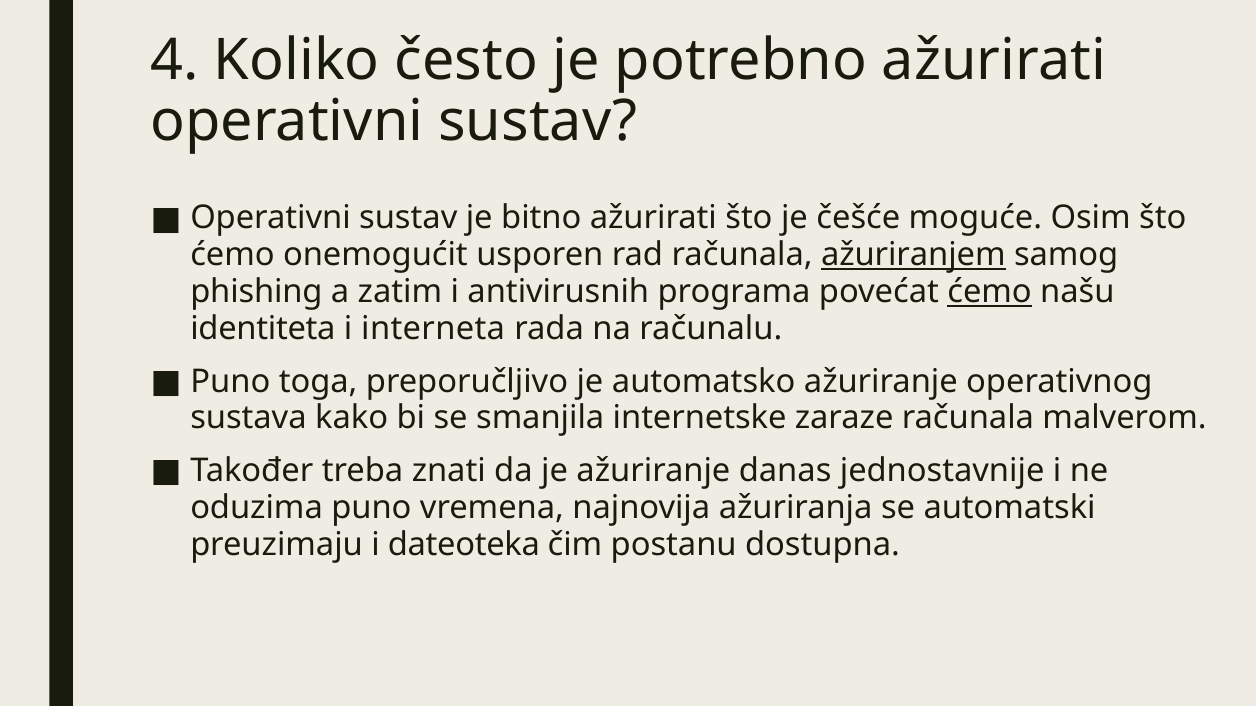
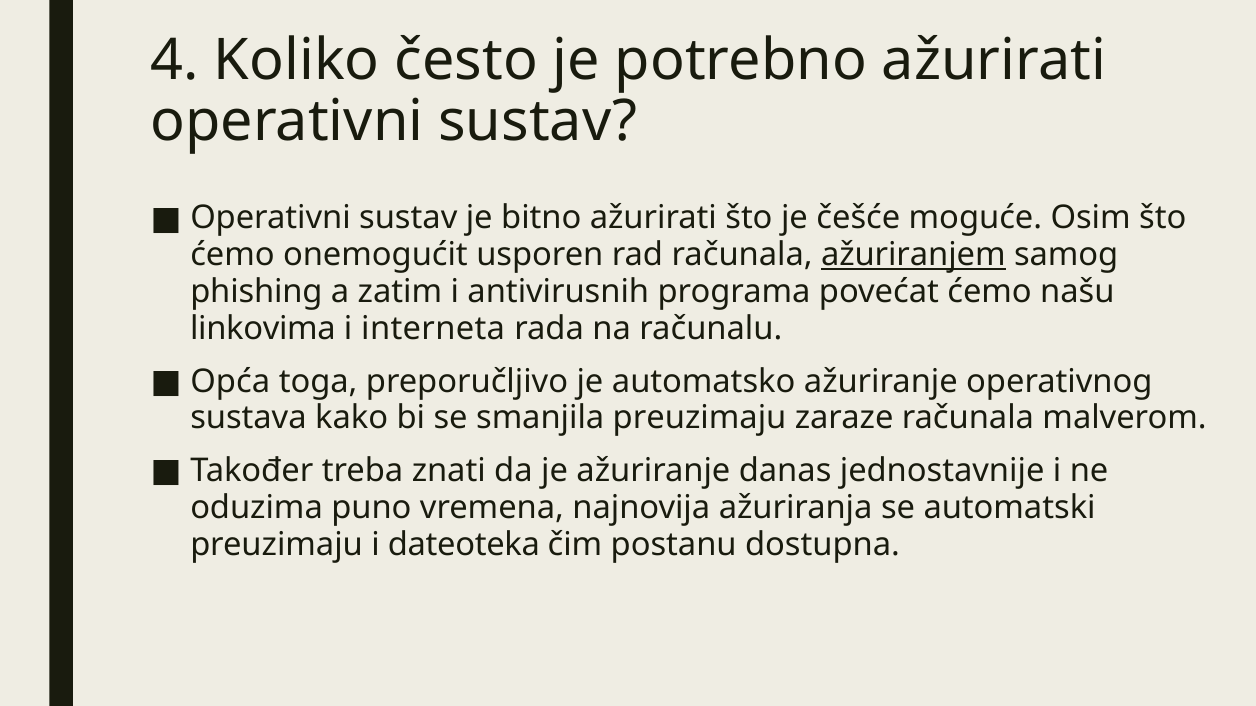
ćemo underline: present -> none (990, 292)
identiteta: identiteta -> linkovima (263, 329)
Puno: Puno -> Opća (230, 382)
smanjila internetske: internetske -> preuzimaju (700, 418)
